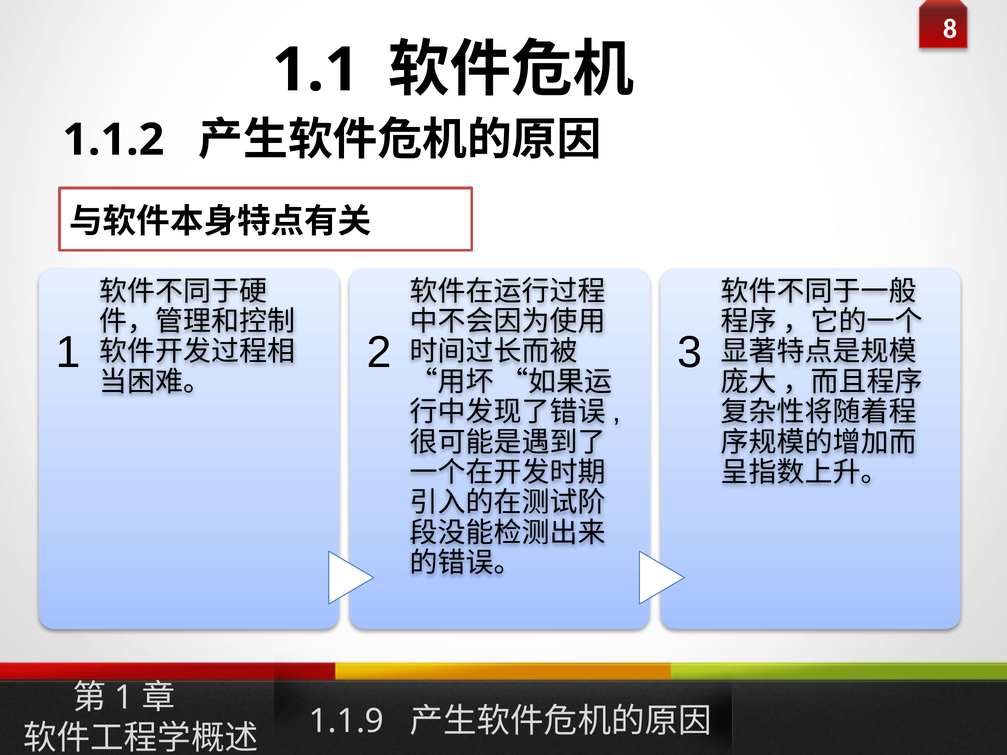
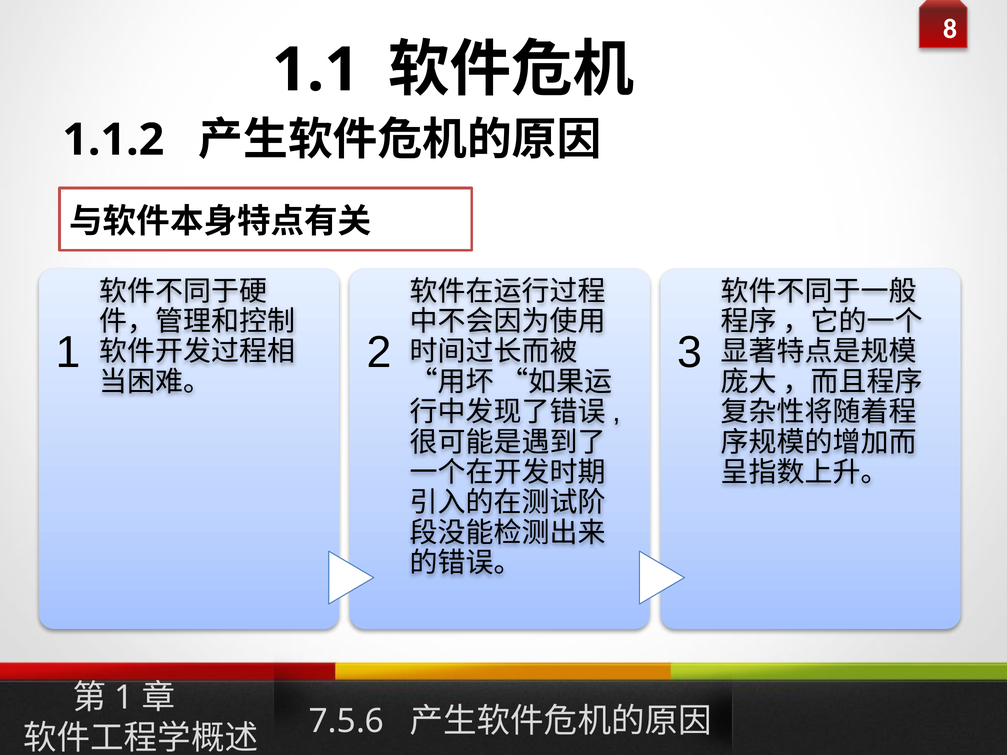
1.1.9: 1.1.9 -> 7.5.6 (346, 721)
